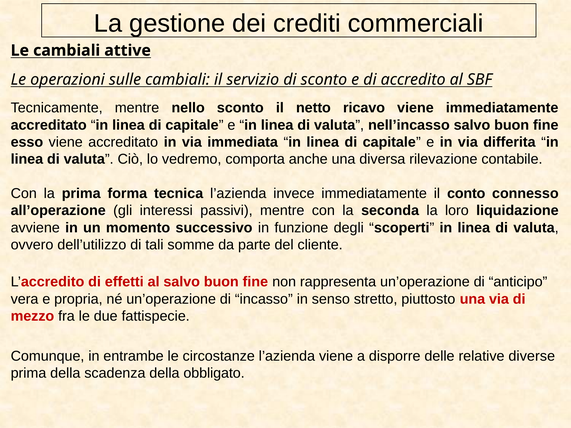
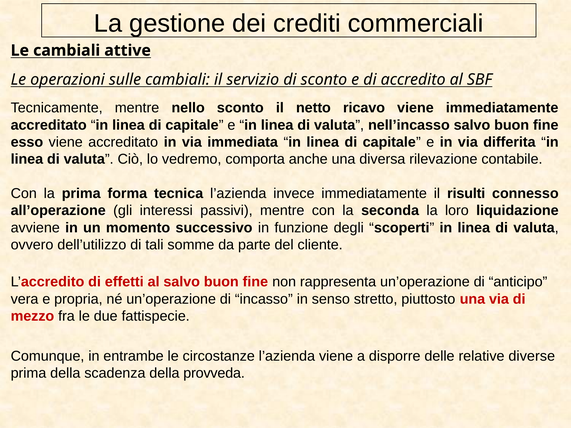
conto: conto -> risulti (466, 194)
obbligato: obbligato -> provveda (214, 373)
